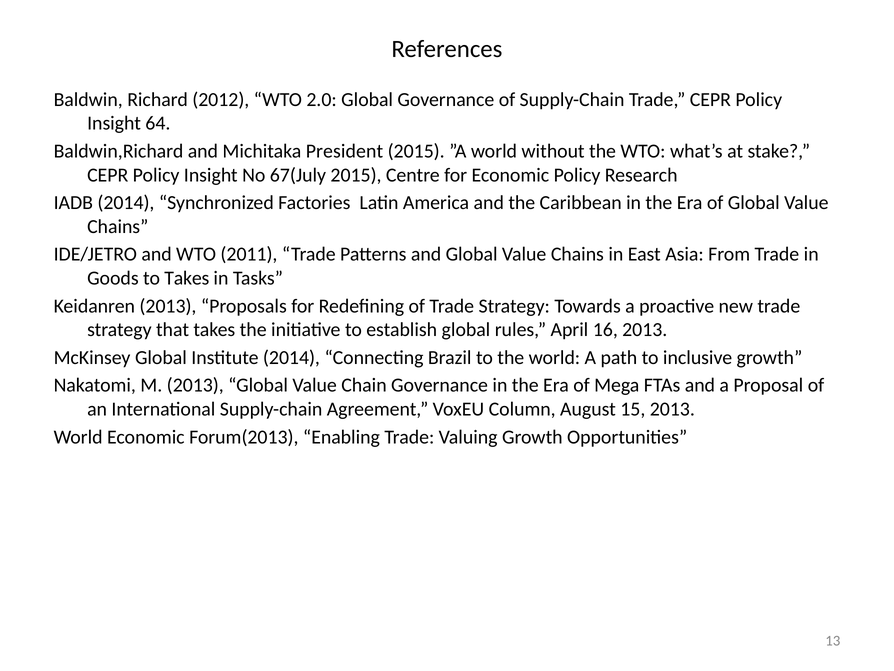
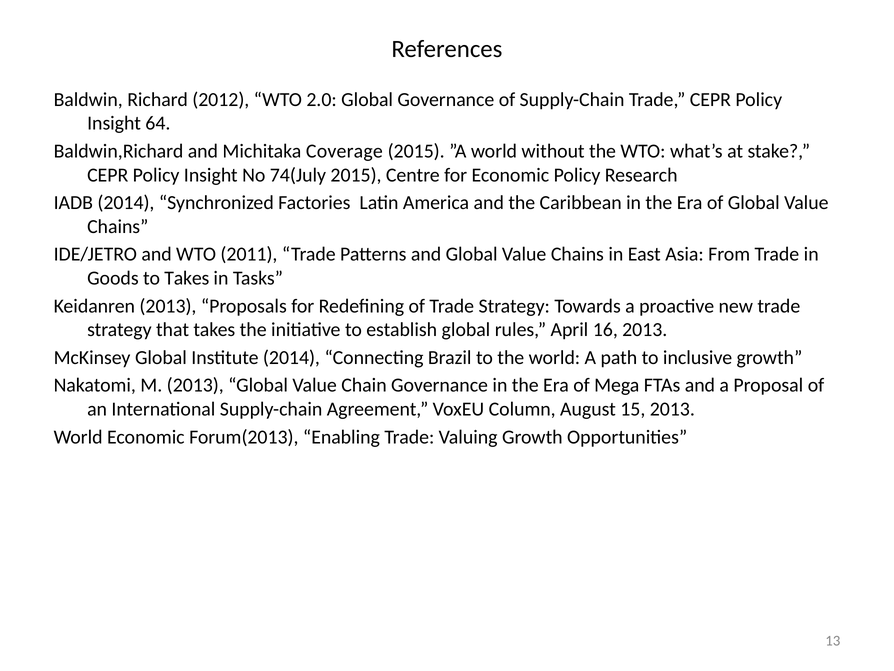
President: President -> Coverage (344, 151)
67(July: 67(July -> 74(July (298, 175)
